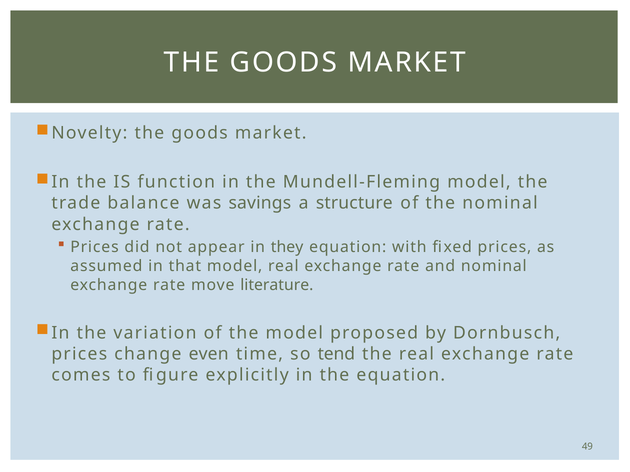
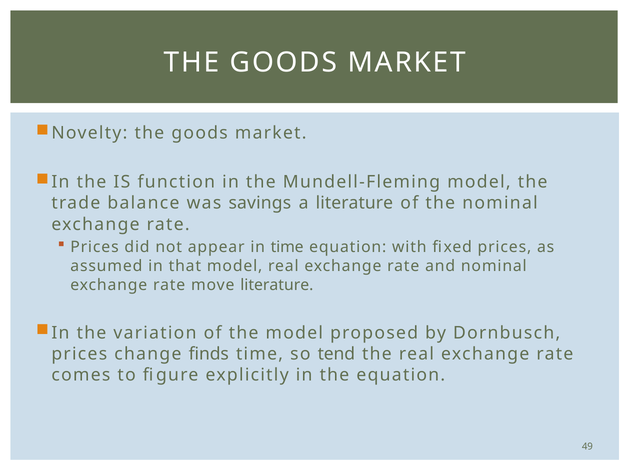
a structure: structure -> literature (354, 203)
in they: they -> time (287, 247)
even: even -> finds (209, 354)
